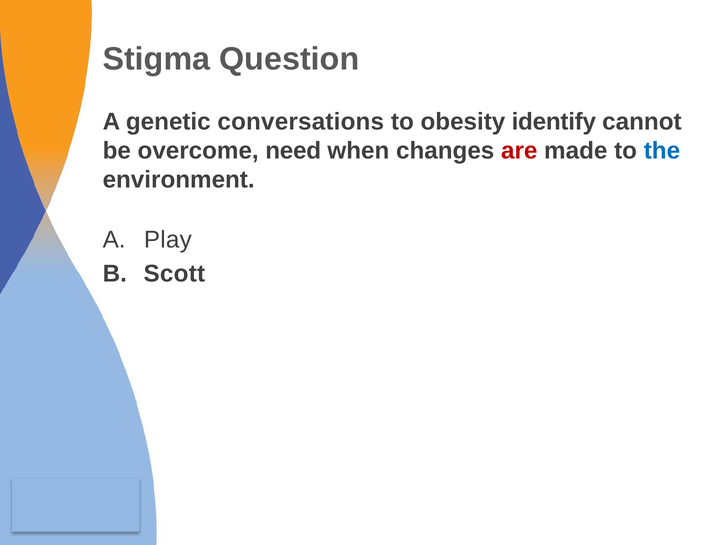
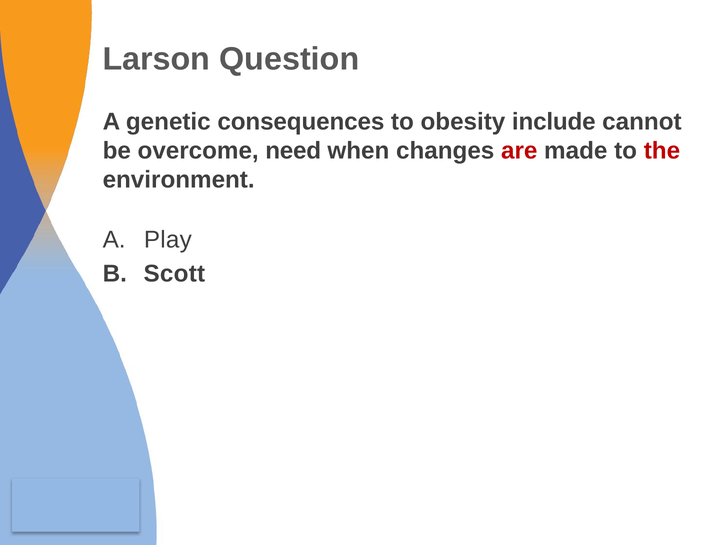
Stigma: Stigma -> Larson (156, 59)
conversations: conversations -> consequences (301, 122)
identify: identify -> include (554, 122)
the colour: blue -> red (662, 151)
